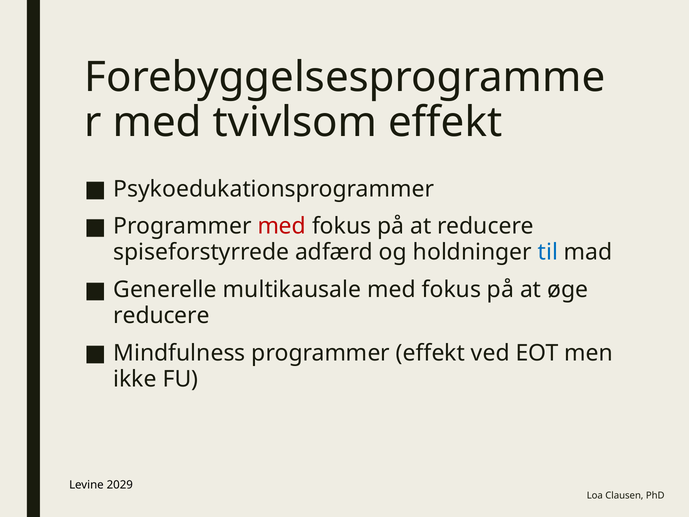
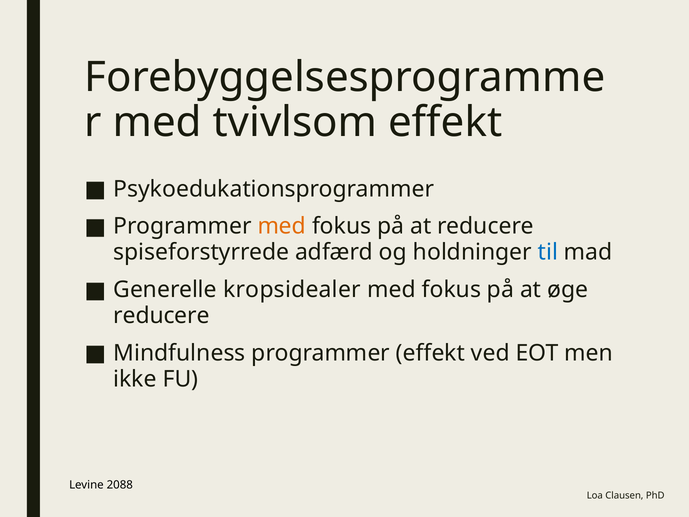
med colour: red -> orange (282, 226)
multikausale: multikausale -> kropsidealer (292, 290)
2029: 2029 -> 2088 (120, 485)
